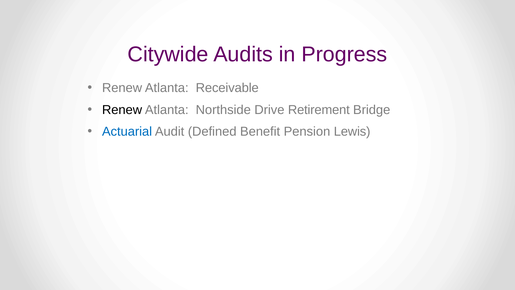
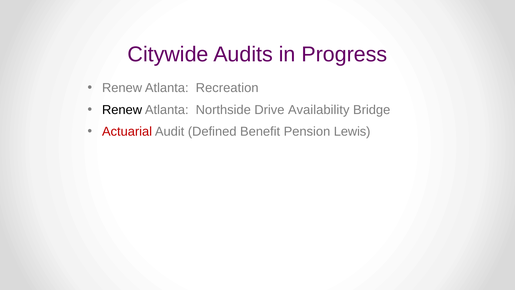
Receivable: Receivable -> Recreation (227, 88)
Retirement: Retirement -> Availability (319, 110)
Actuarial colour: blue -> red (127, 132)
